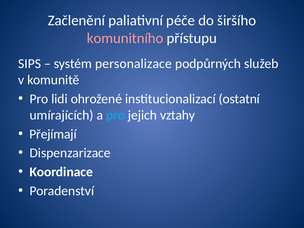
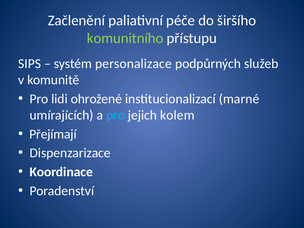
komunitního colour: pink -> light green (125, 38)
ostatní: ostatní -> marné (239, 99)
vztahy: vztahy -> kolem (177, 115)
